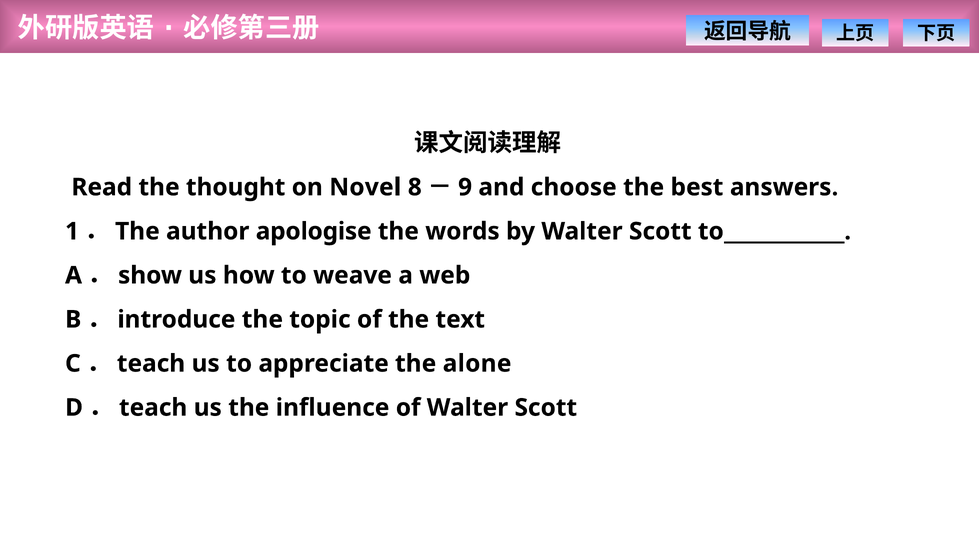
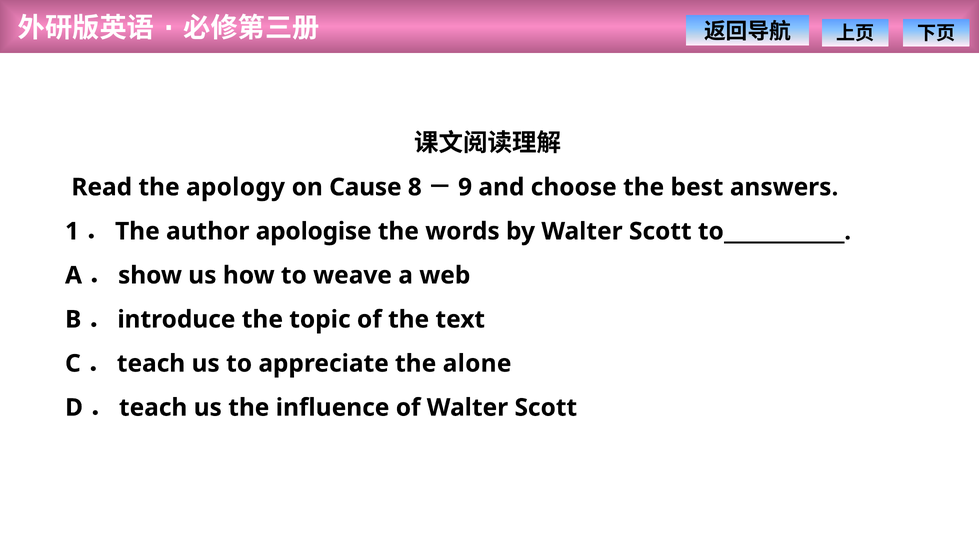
thought: thought -> apology (235, 187)
Novel: Novel -> Cause (365, 187)
